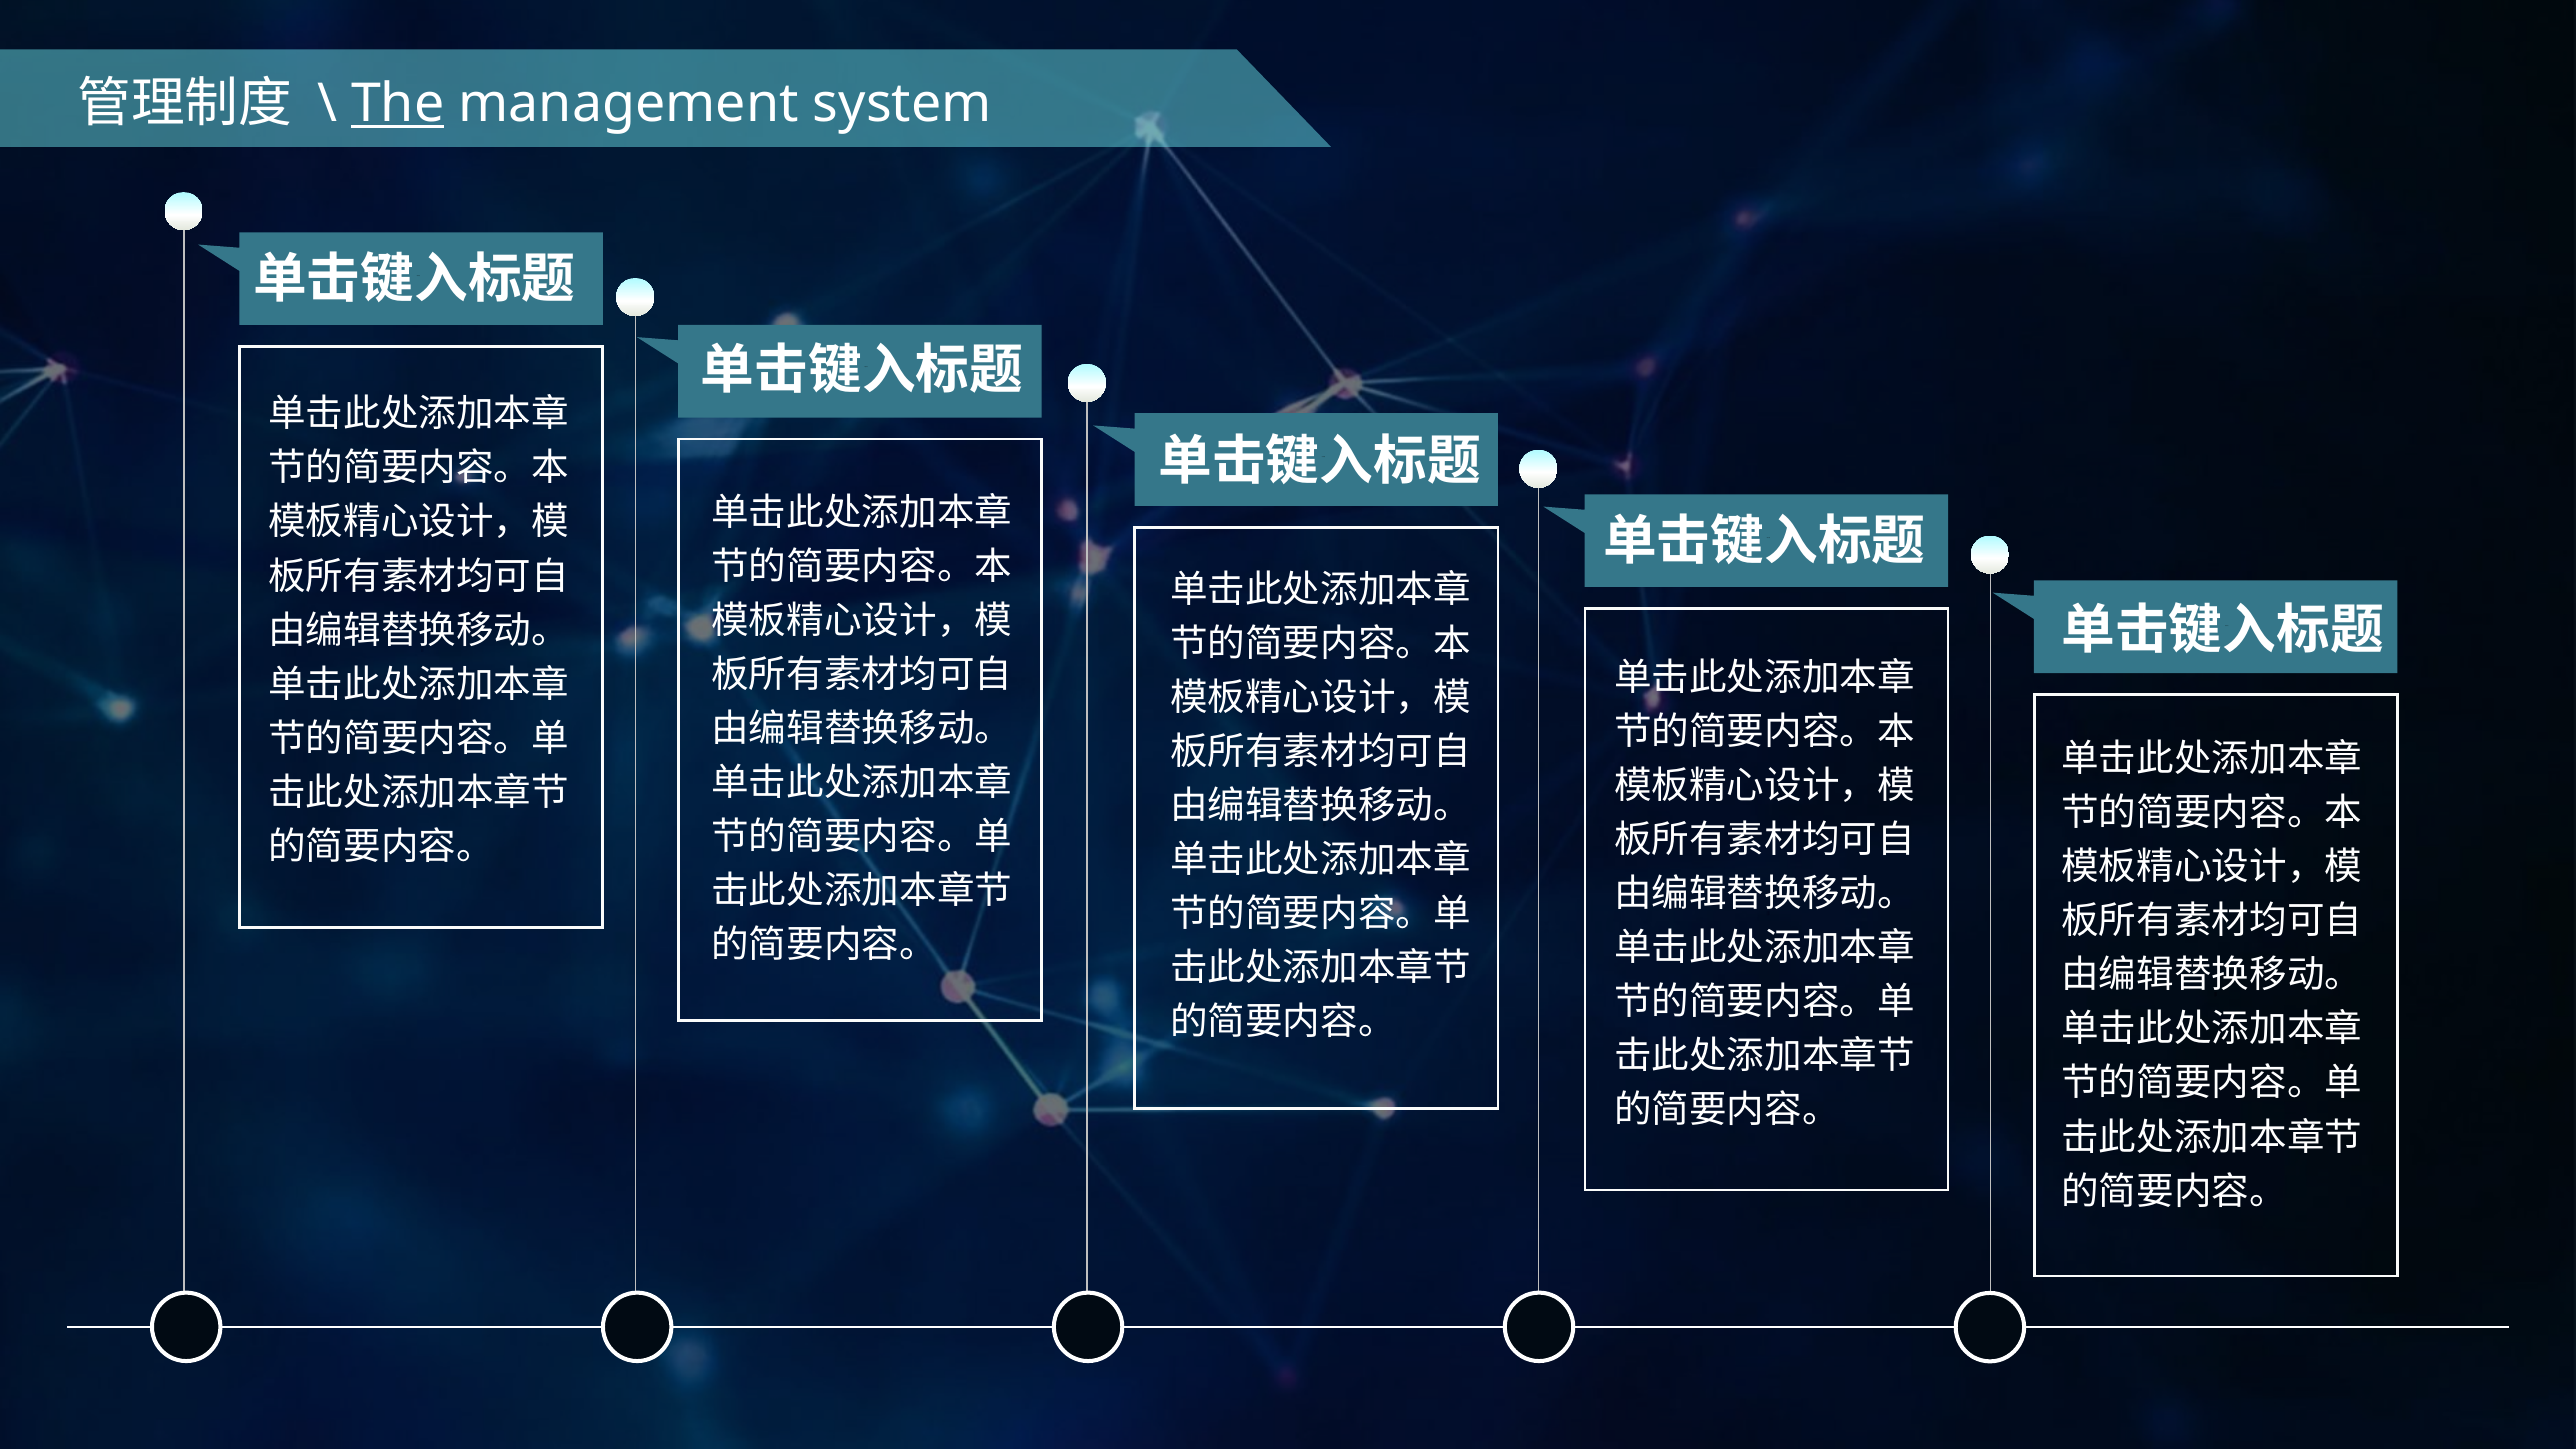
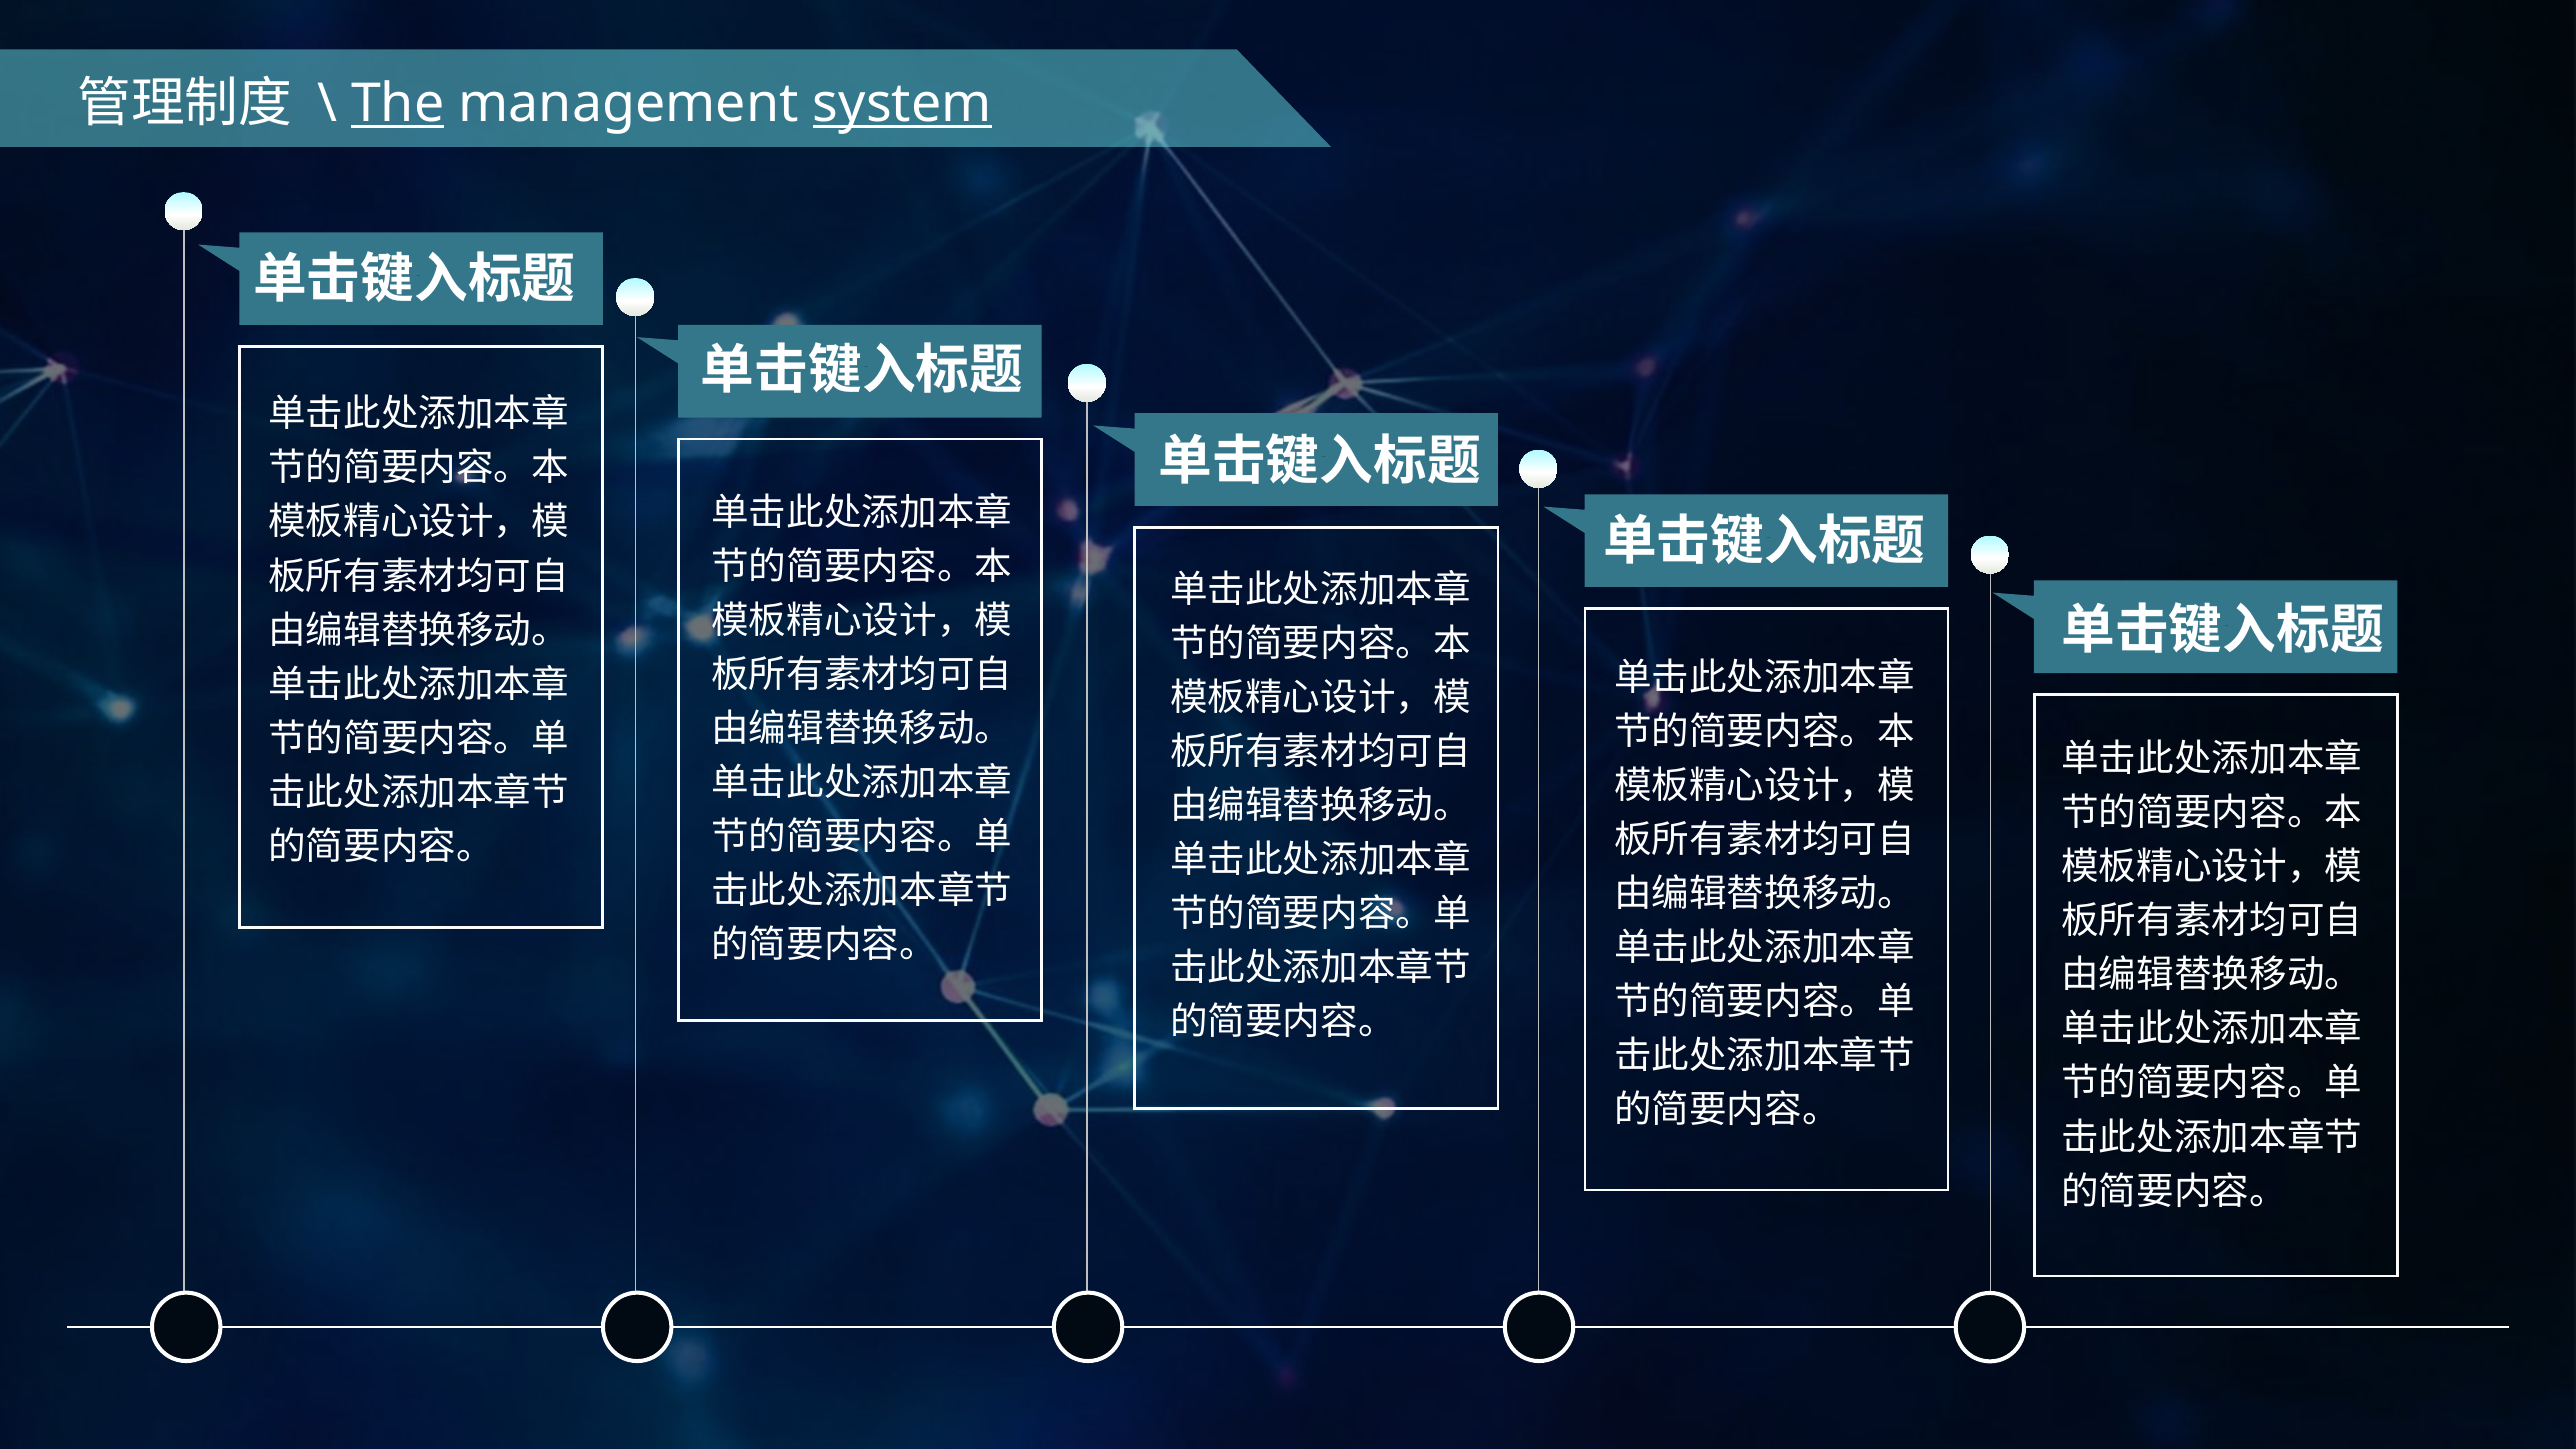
system underline: none -> present (902, 104)
